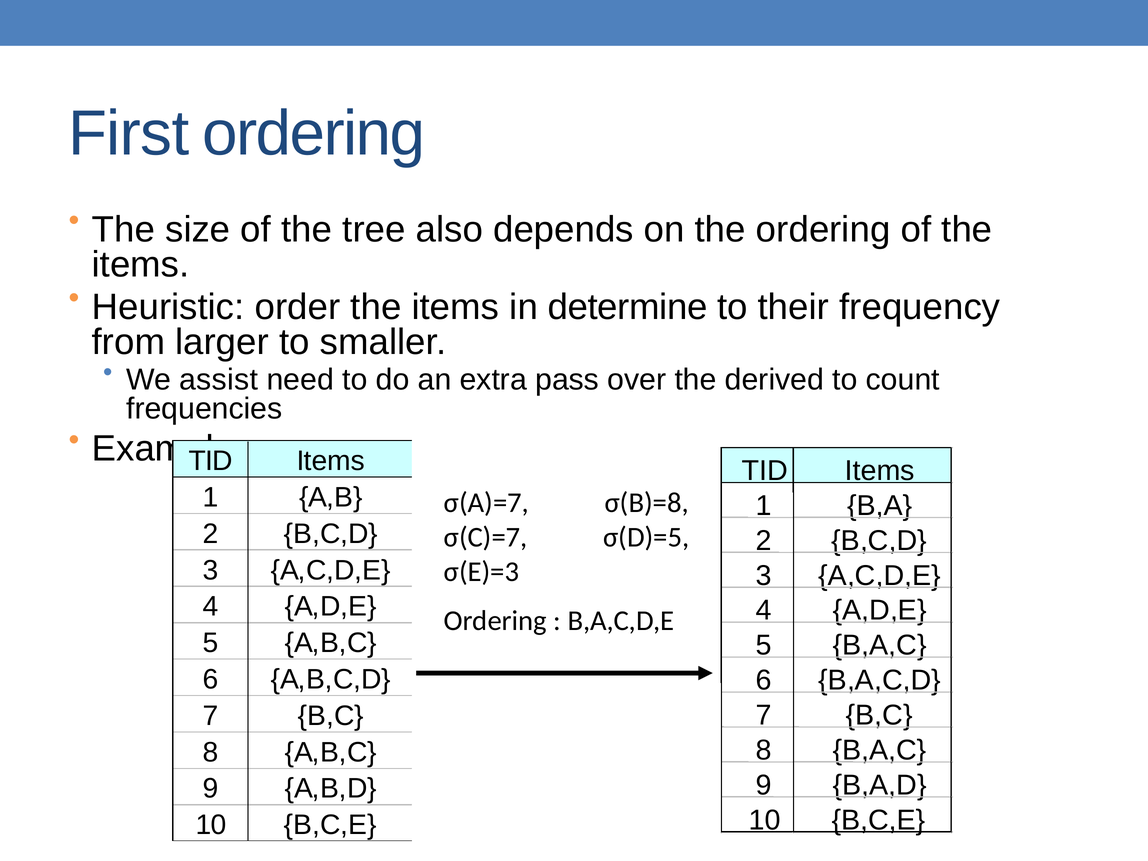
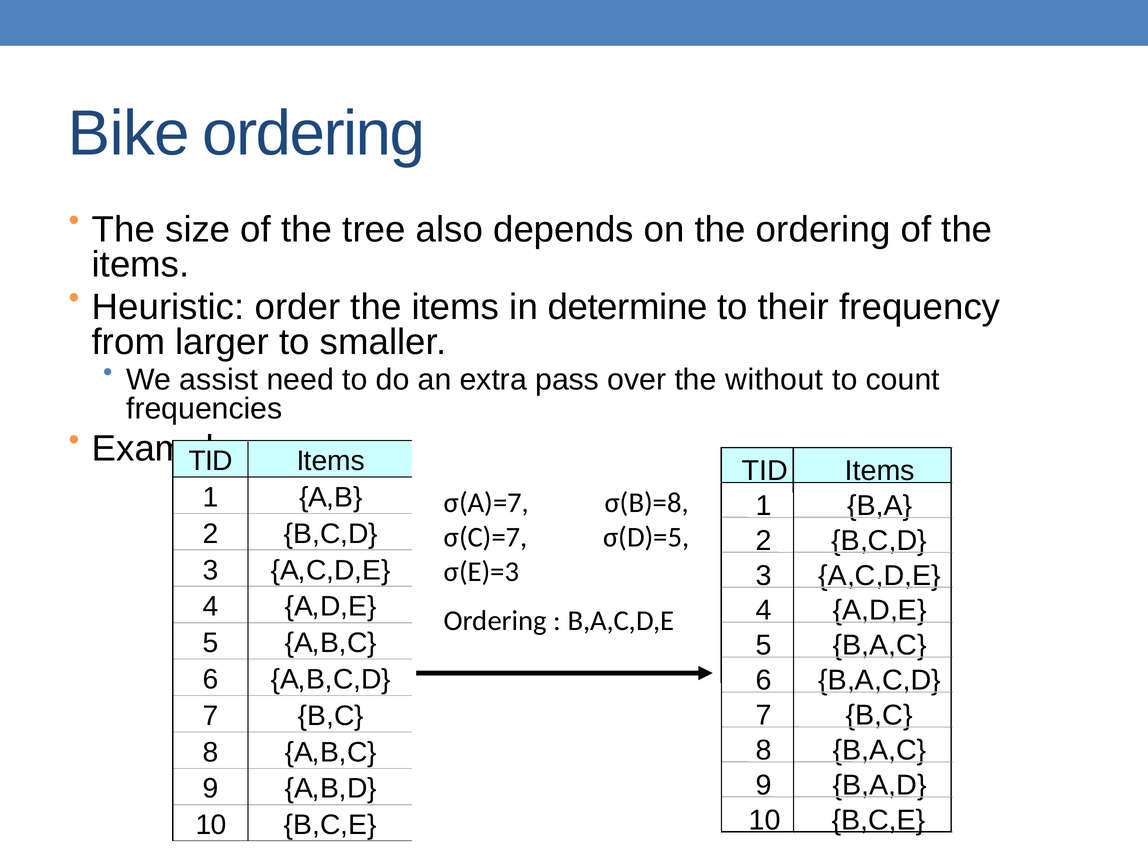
First: First -> Bike (129, 134)
derived: derived -> without (774, 380)
